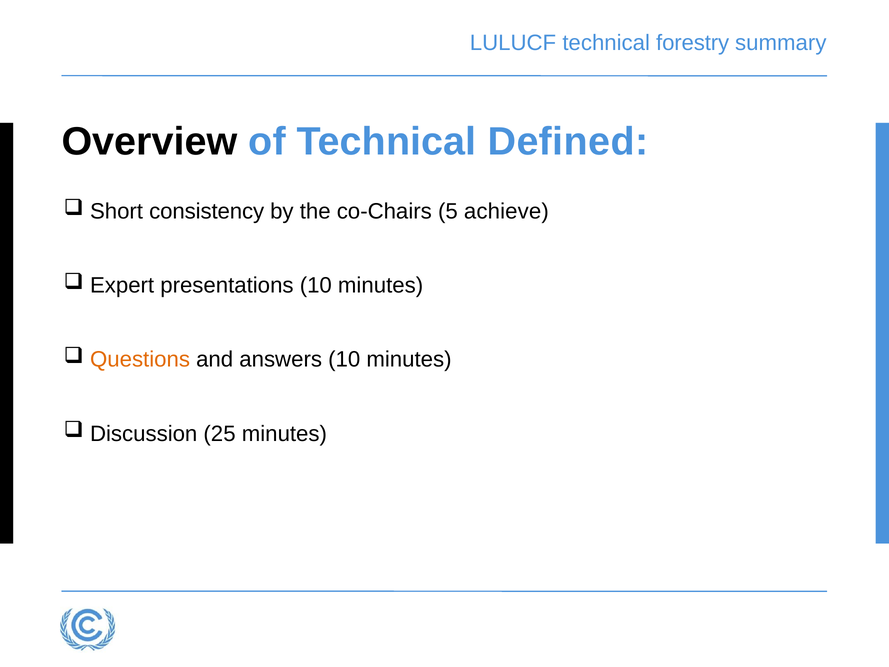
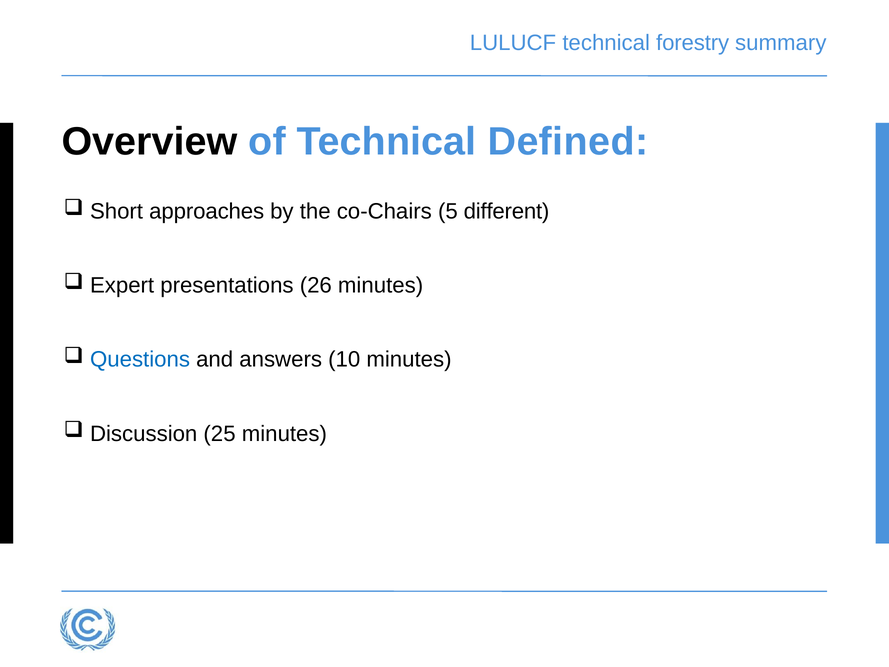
consistency: consistency -> approaches (207, 211)
achieve: achieve -> different (507, 211)
presentations 10: 10 -> 26 (316, 285)
Questions colour: orange -> blue (140, 360)
